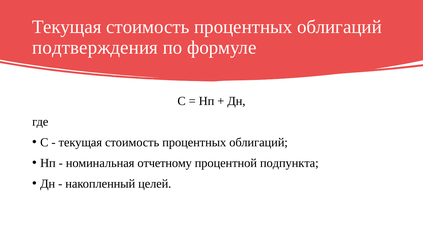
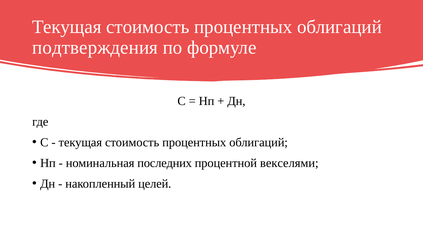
отчетному: отчетному -> последних (165, 163)
подпункта: подпункта -> векселями (289, 163)
